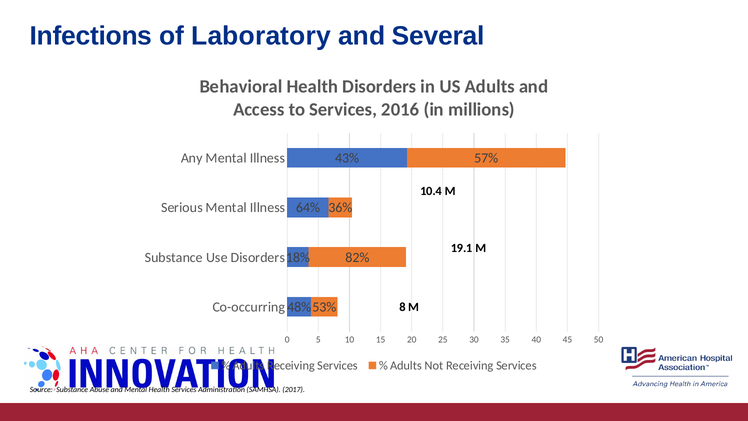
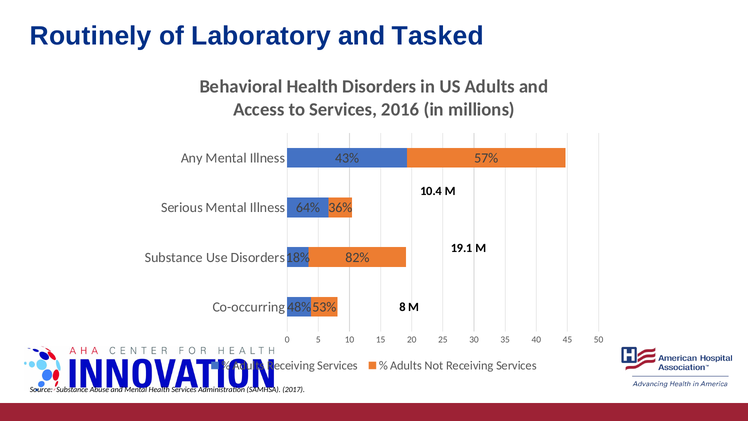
Infections: Infections -> Routinely (91, 36)
Several: Several -> Tasked (438, 36)
